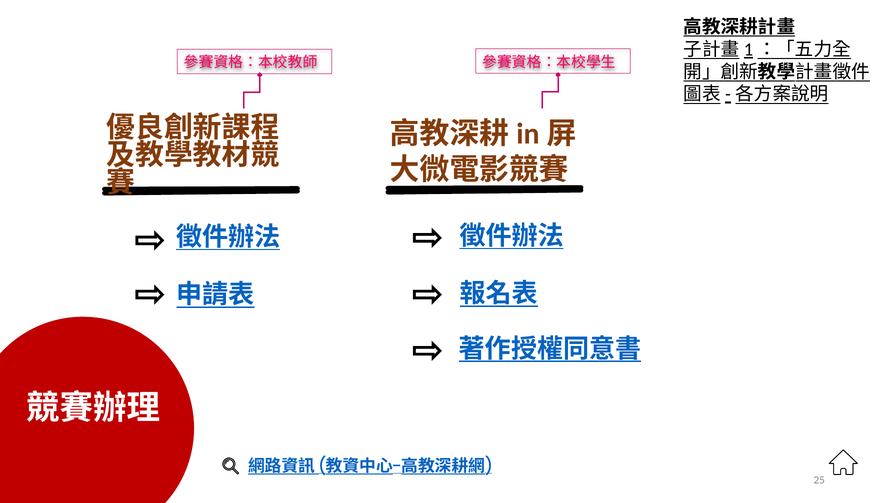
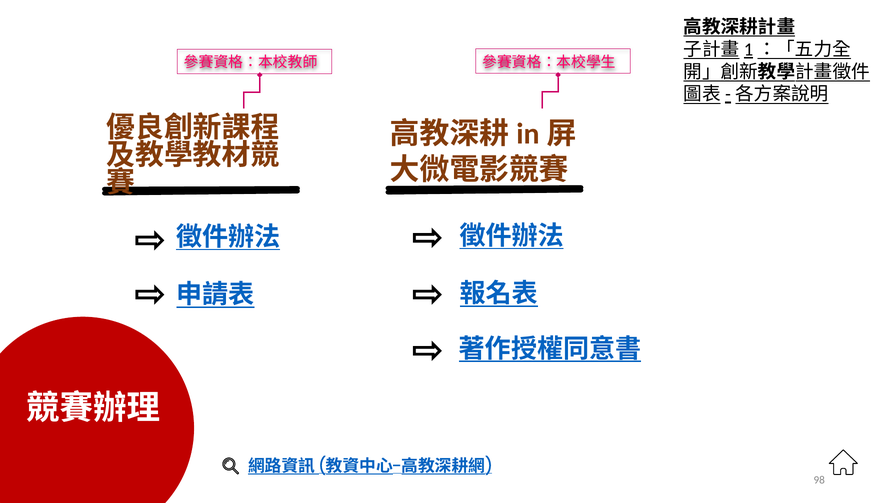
25: 25 -> 98 (819, 480)
